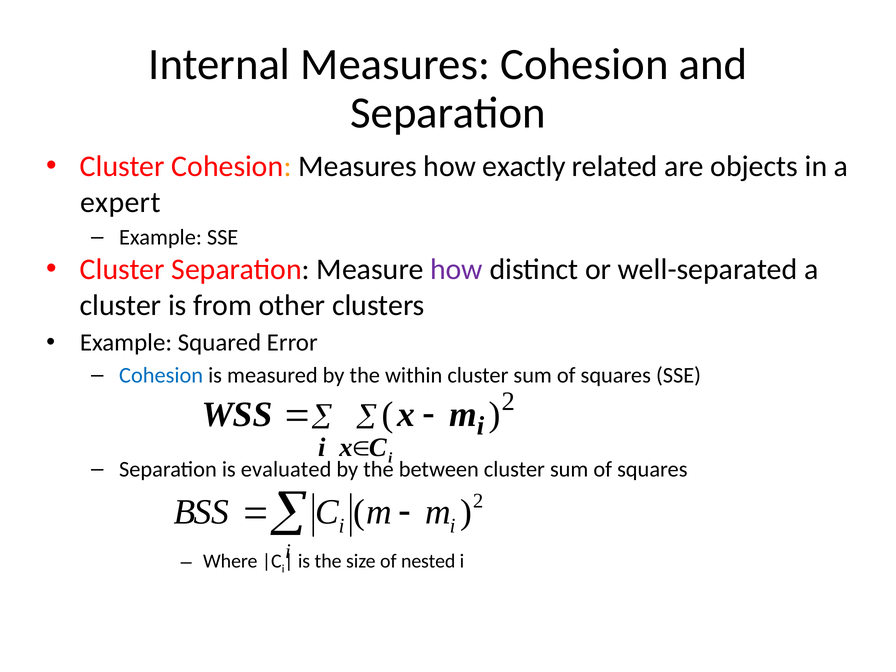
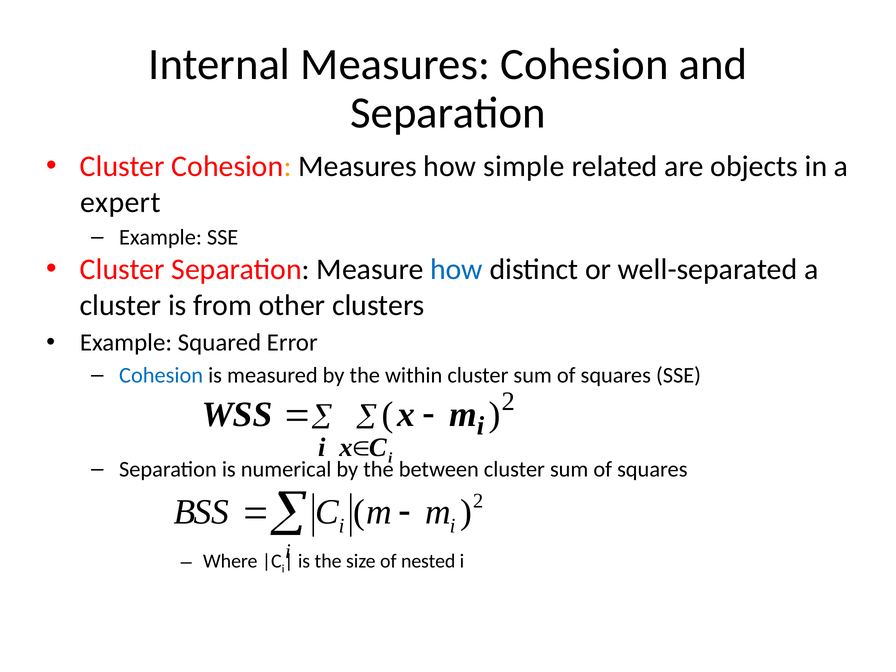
exactly: exactly -> simple (524, 166)
how colour: purple -> blue (457, 269)
evaluated: evaluated -> numerical (286, 469)
